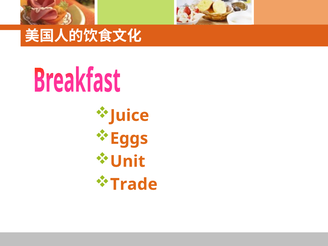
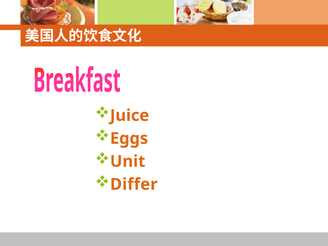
Trade: Trade -> Differ (134, 184)
